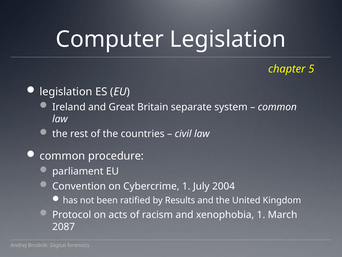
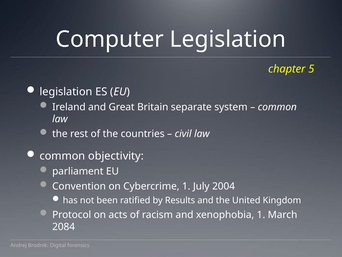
procedure: procedure -> objectivity (116, 156)
2087: 2087 -> 2084 (64, 226)
